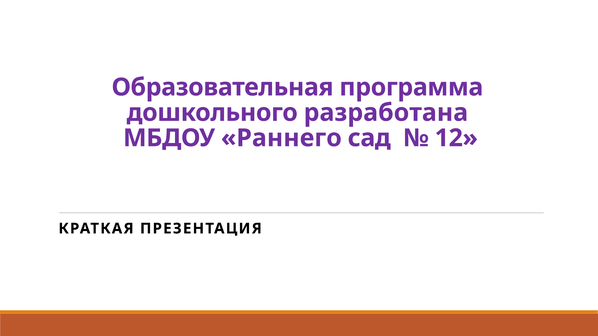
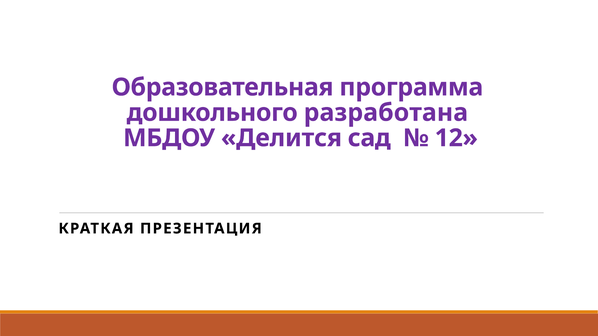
Раннего: Раннего -> Делится (281, 138)
